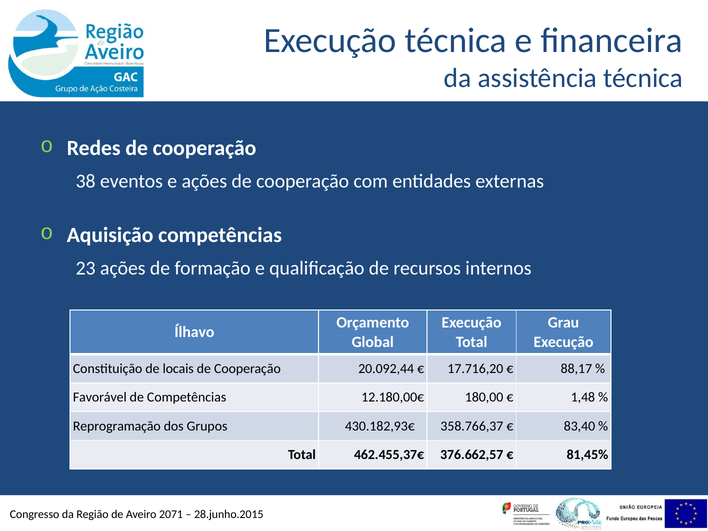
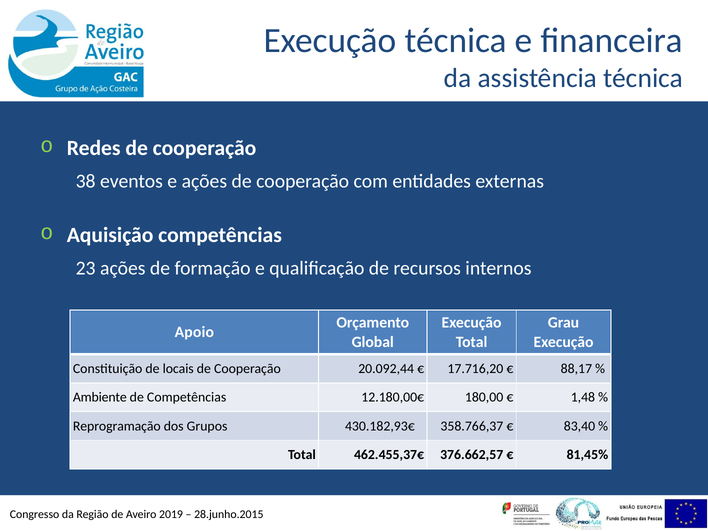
Ílhavo: Ílhavo -> Apoio (194, 332)
Favorável: Favorável -> Ambiente (100, 397)
2071: 2071 -> 2019 (171, 514)
